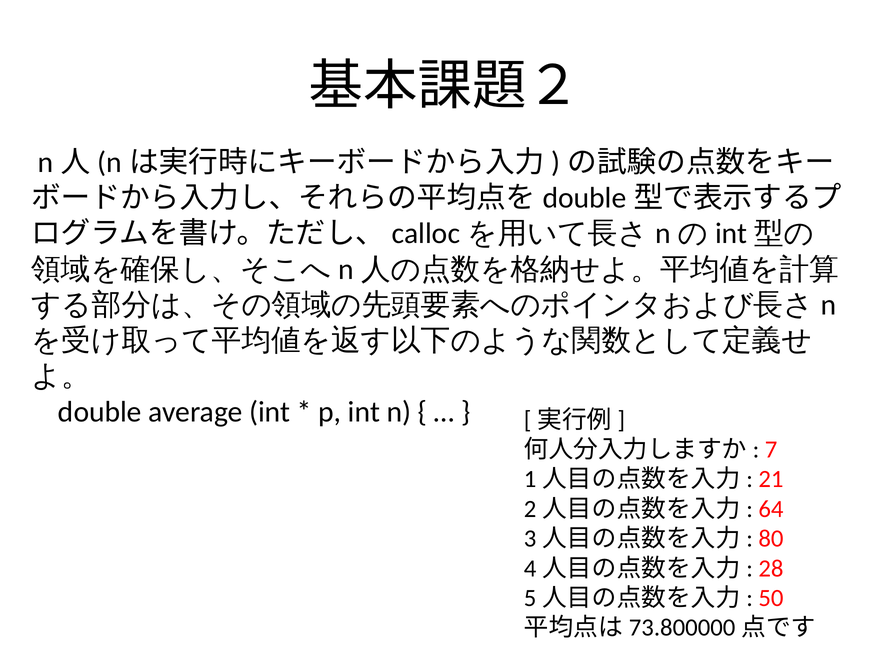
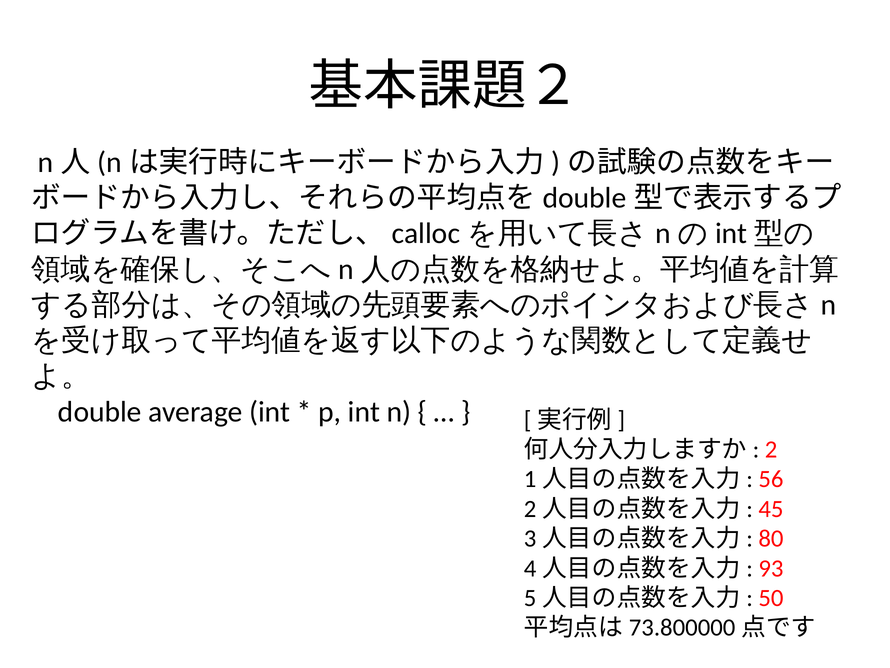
7: 7 -> 2 (771, 449)
21: 21 -> 56 (771, 479)
64: 64 -> 45 (771, 509)
28: 28 -> 93 (771, 568)
